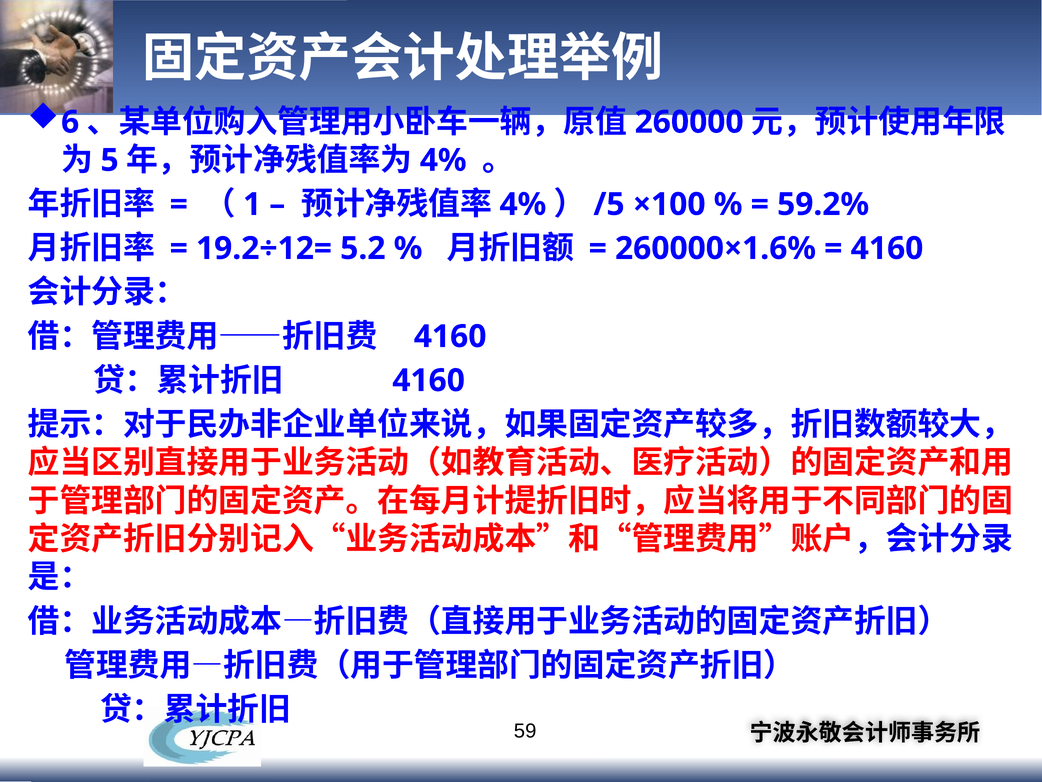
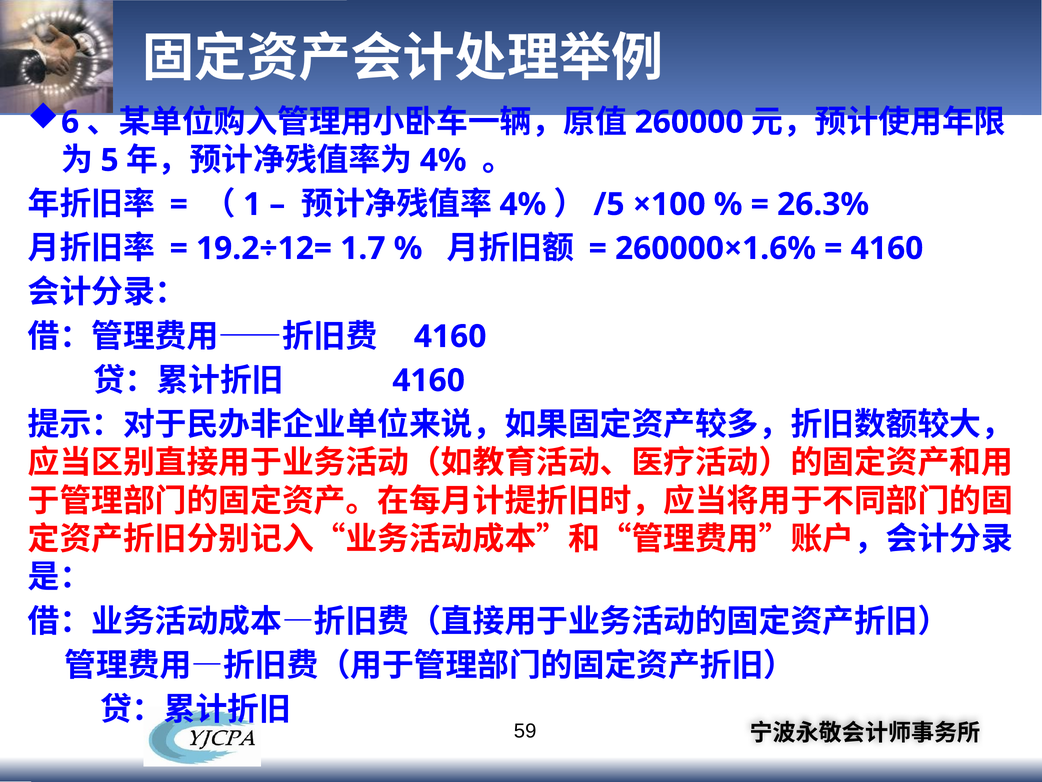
59.2%: 59.2% -> 26.3% (823, 204)
5.2: 5.2 -> 1.7 (363, 248)
